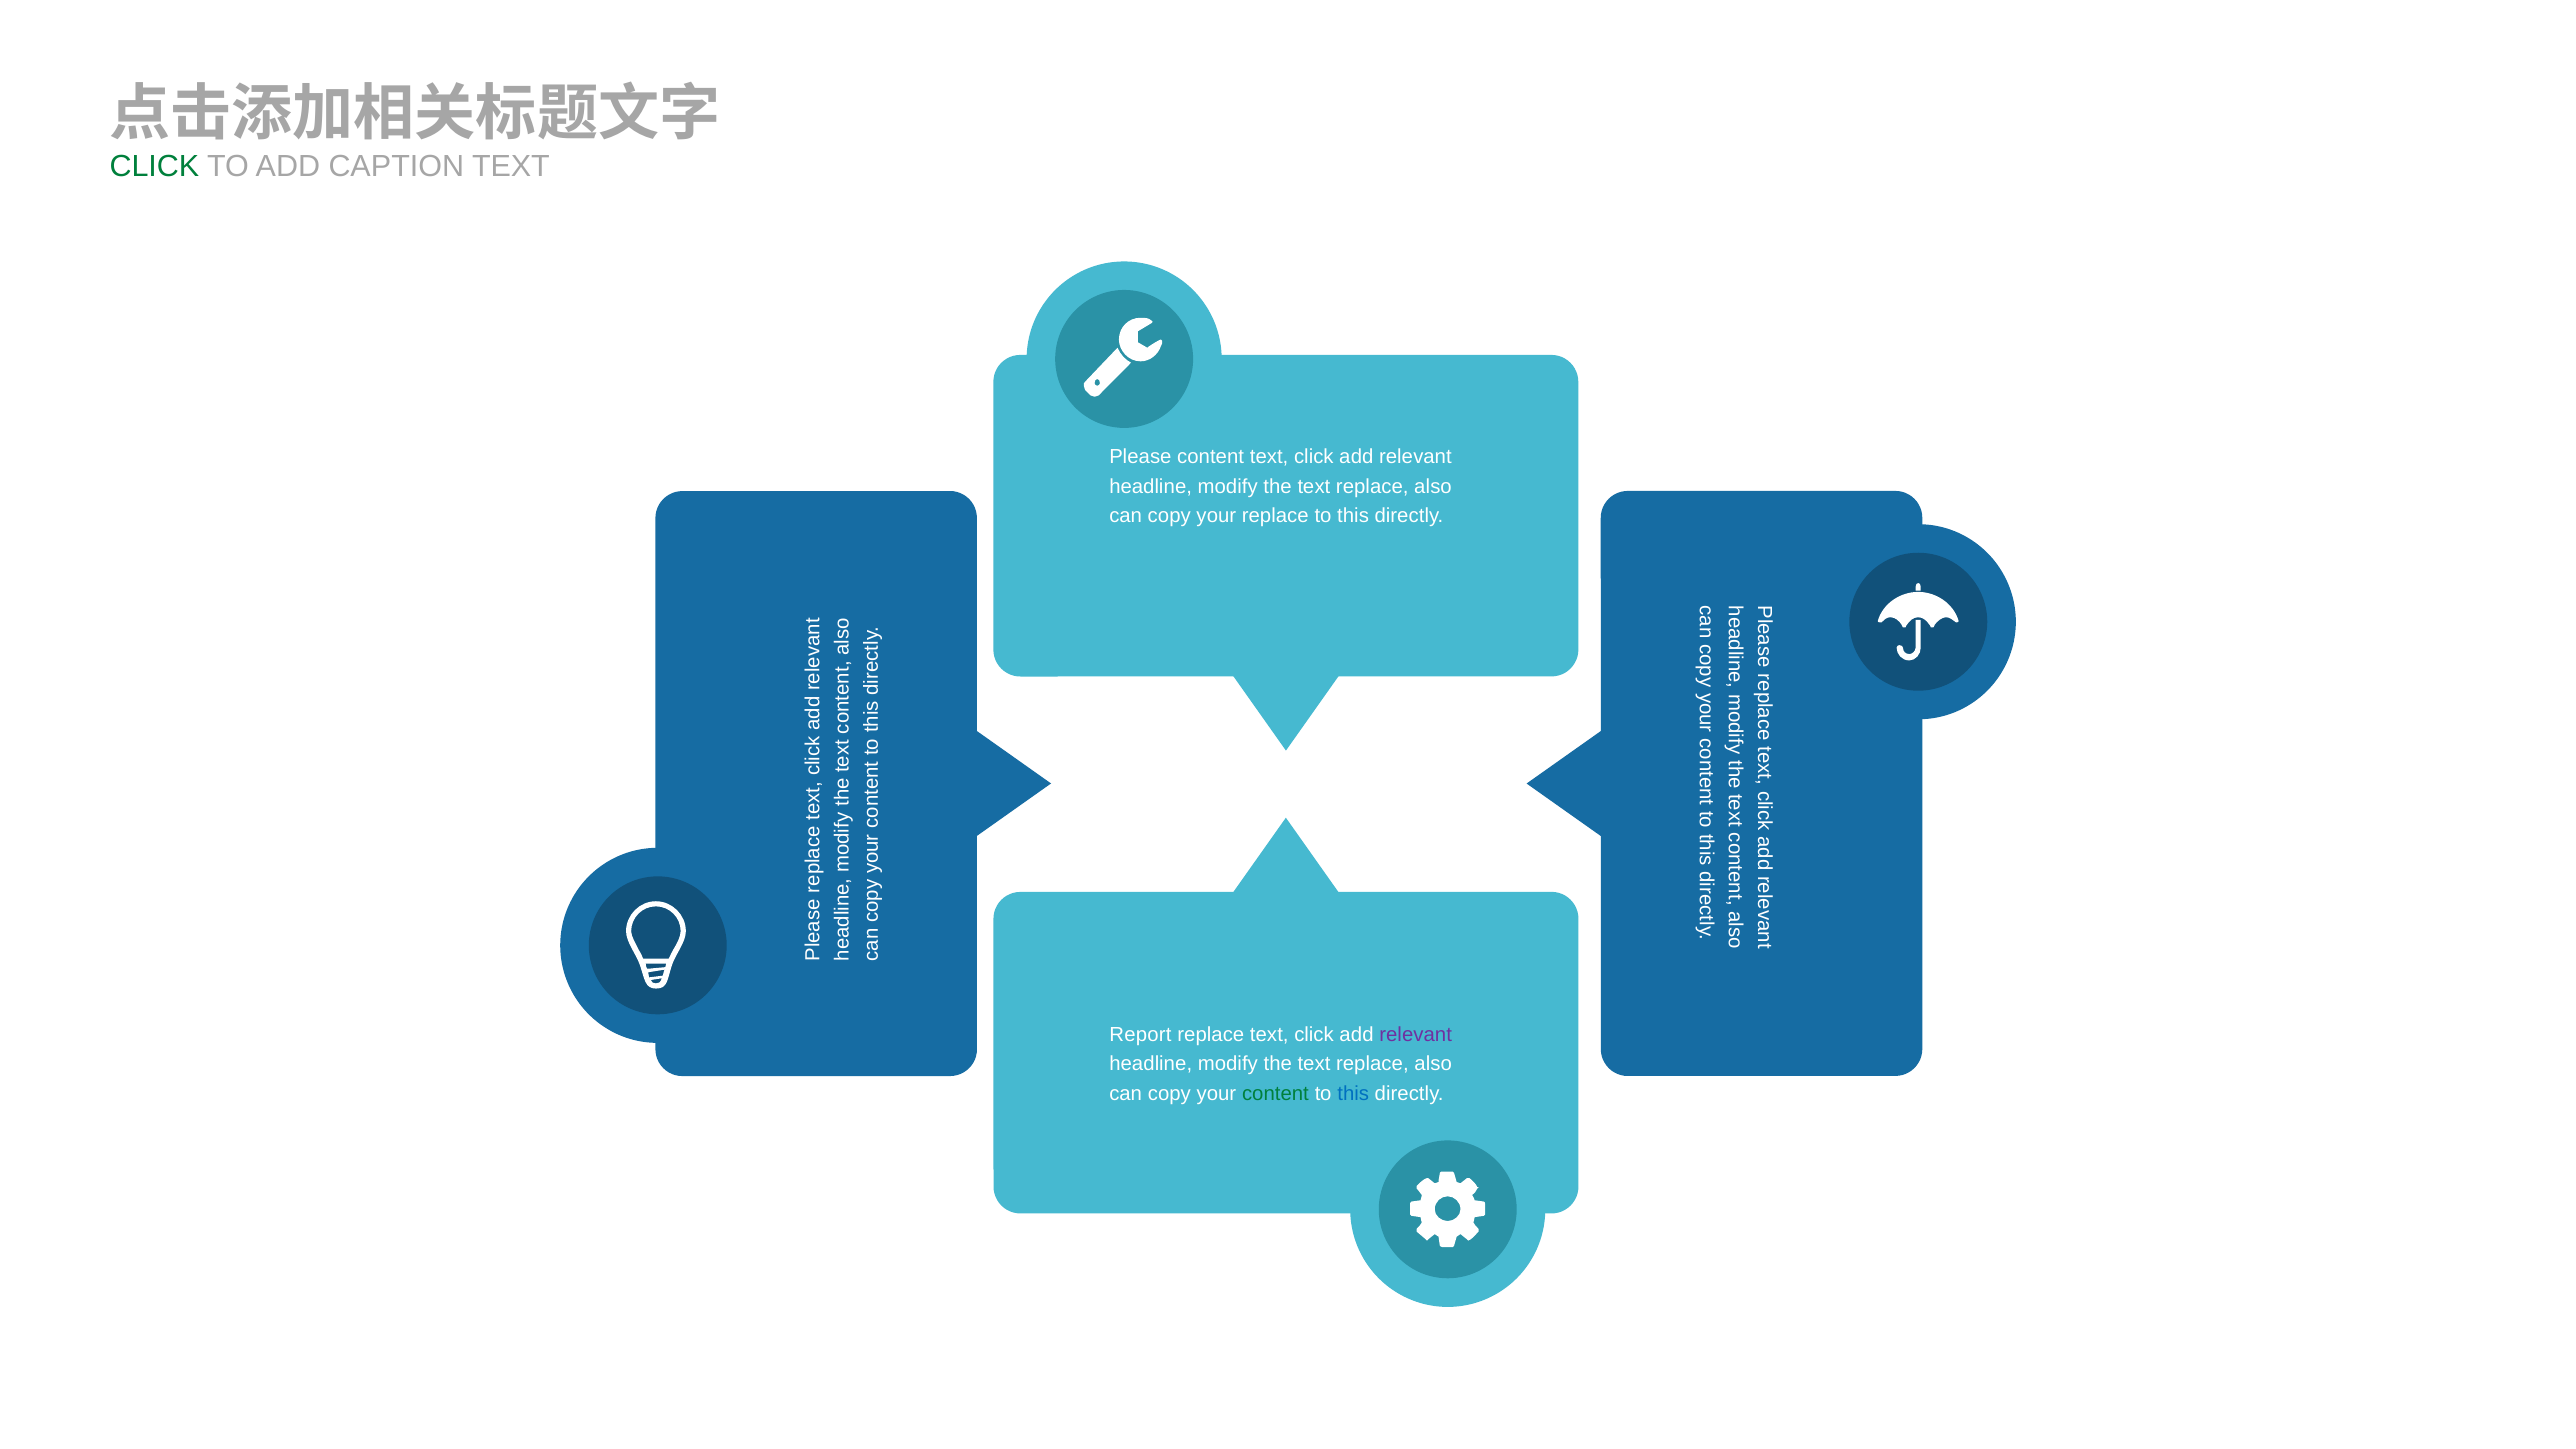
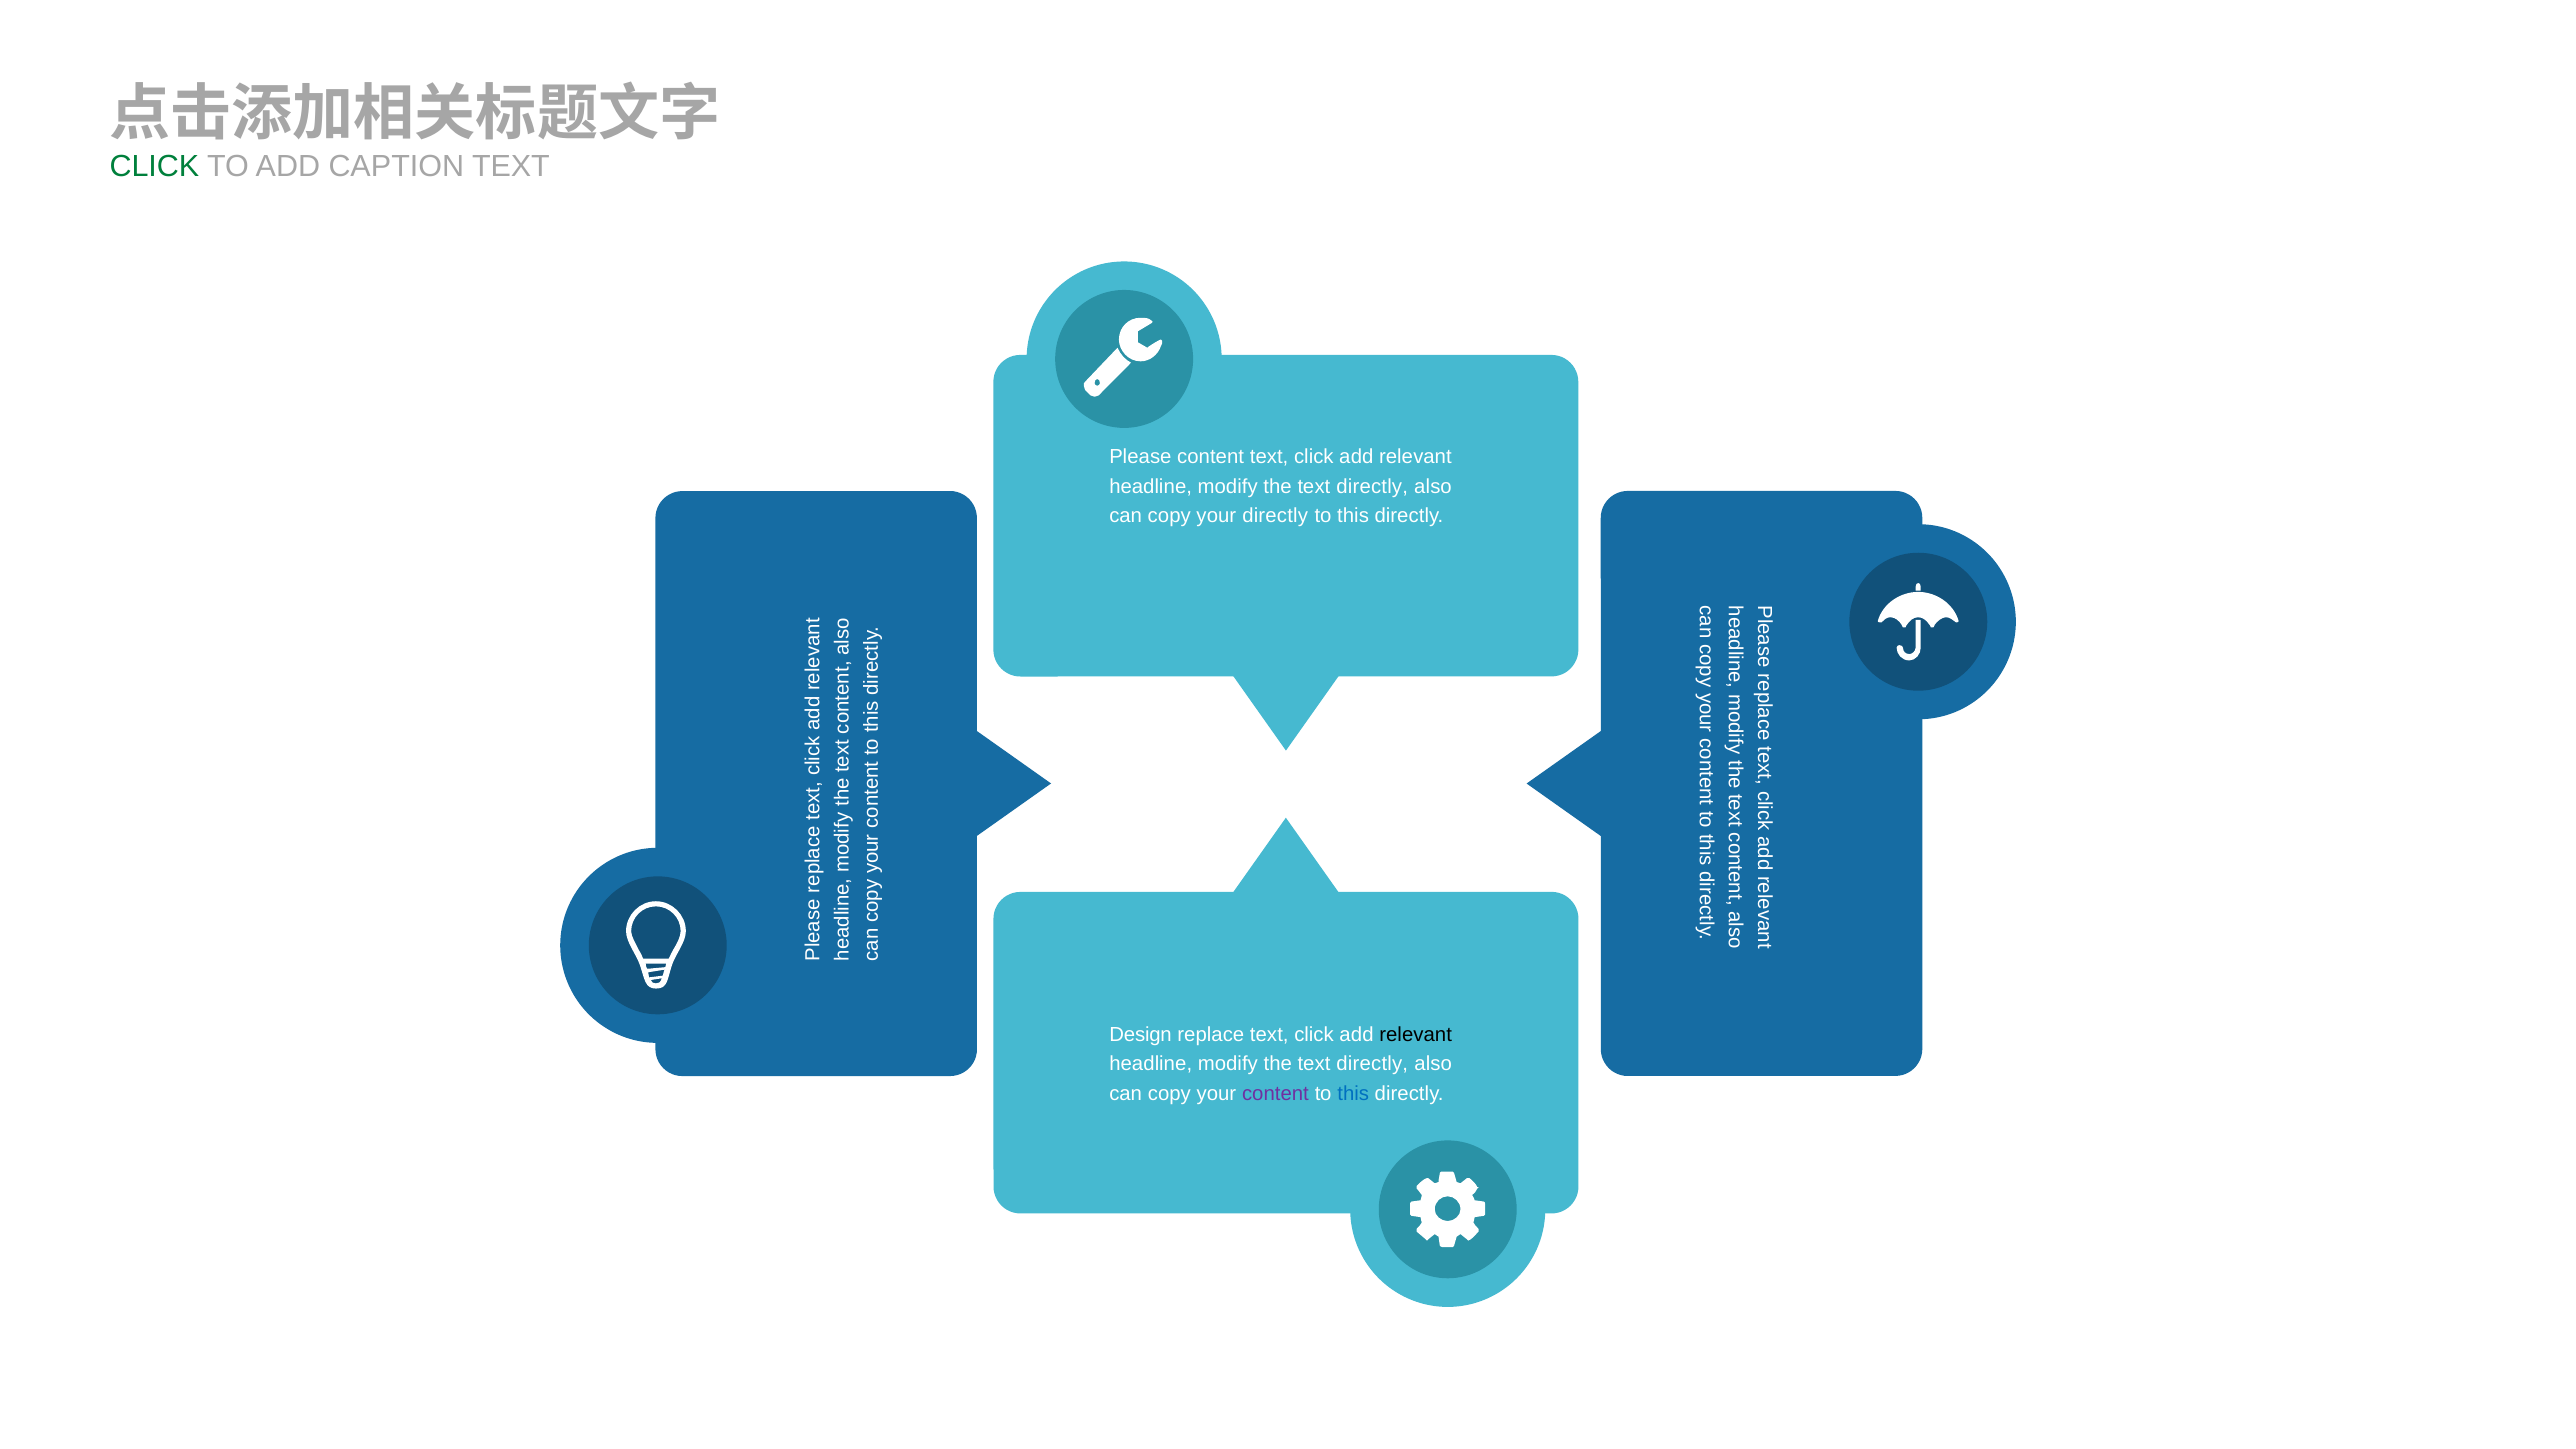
replace: replace -> directly (1372, 486)
your replace: replace -> directly (1275, 516)
Report: Report -> Design (1141, 1035)
relevant colour: purple -> black (1416, 1035)
replace: replace -> directly (1372, 1064)
content colour: green -> purple (1275, 1093)
